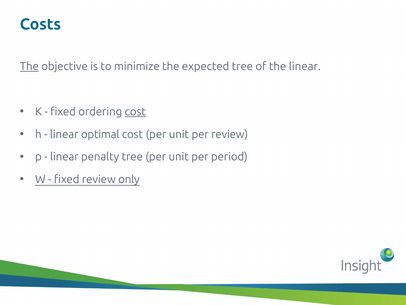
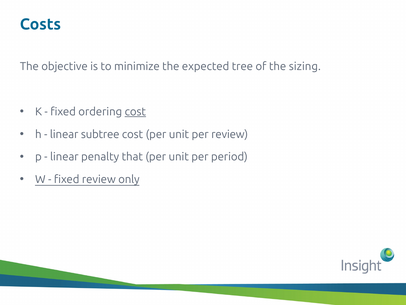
The underline: present -> none (29, 66)
the linear: linear -> sizing (305, 66)
optimal: optimal -> subtree (100, 134)
penalty tree: tree -> that (132, 157)
